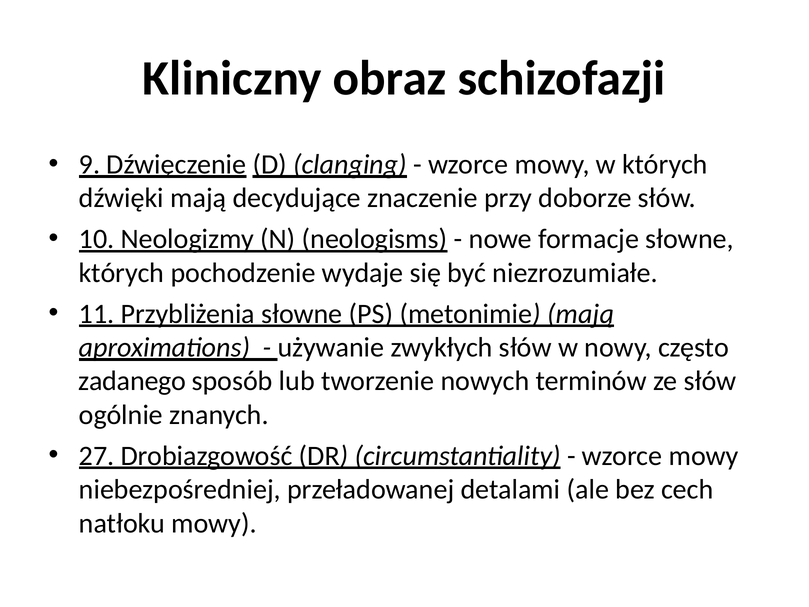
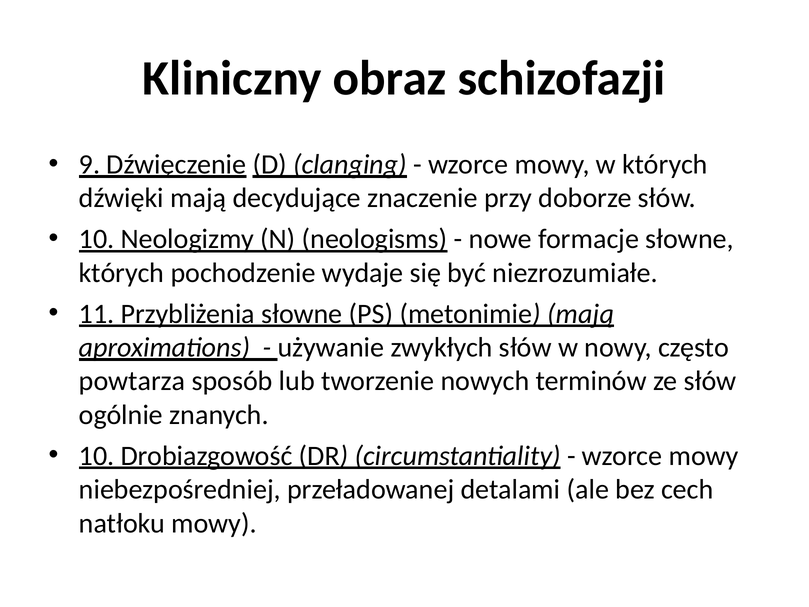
zadanego: zadanego -> powtarza (132, 381)
27: 27 -> 10 (97, 456)
